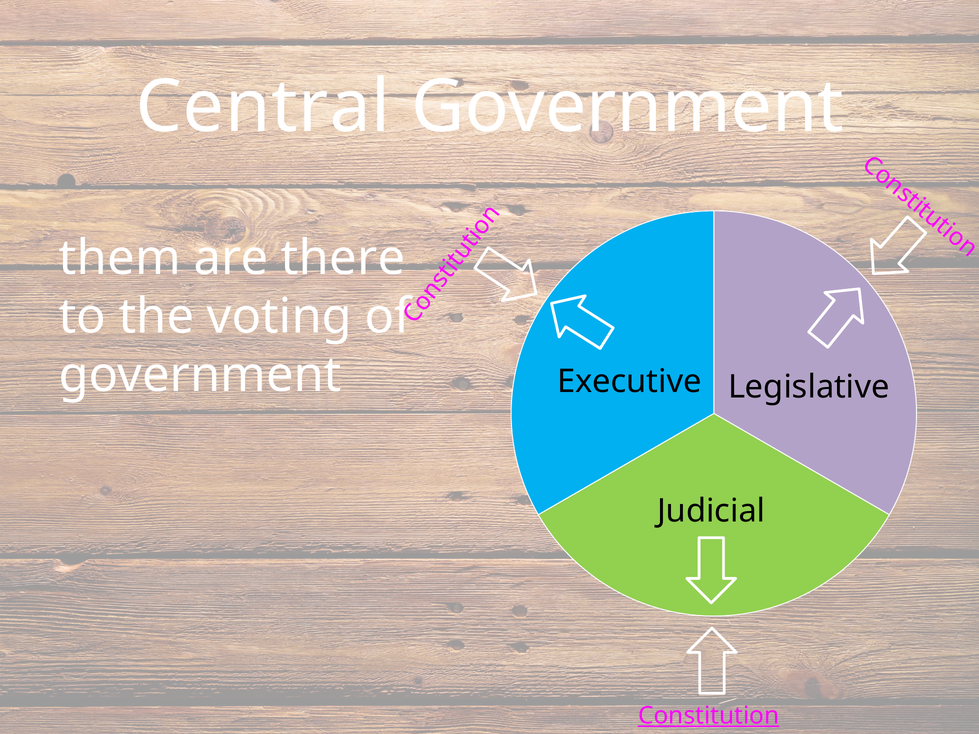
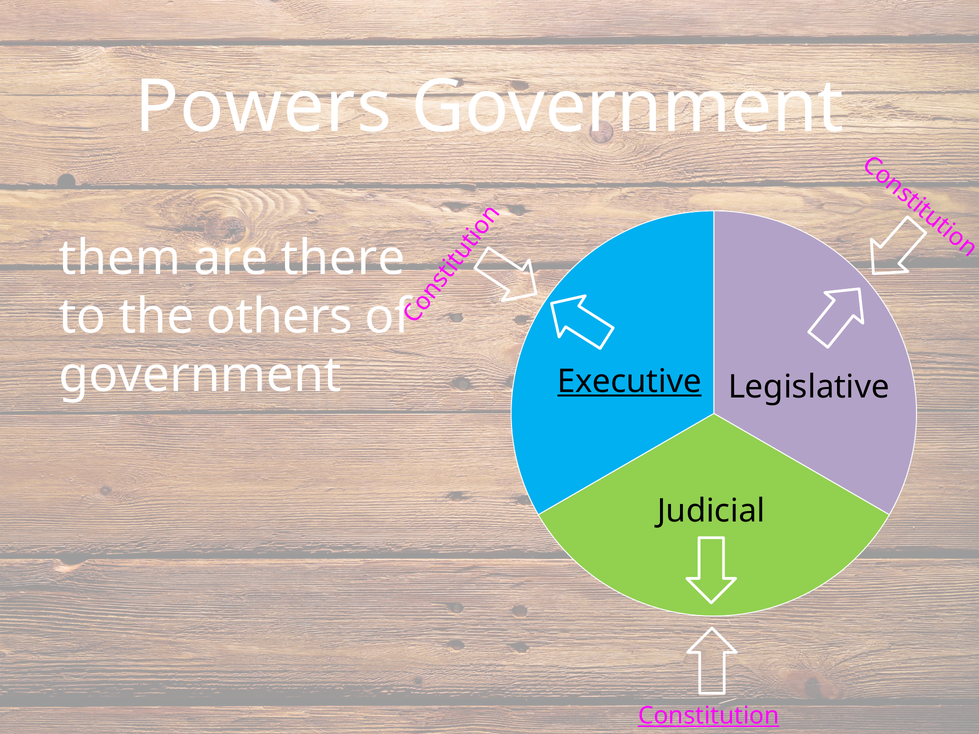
Central: Central -> Powers (263, 107)
voting: voting -> others (280, 317)
Executive underline: none -> present (629, 382)
